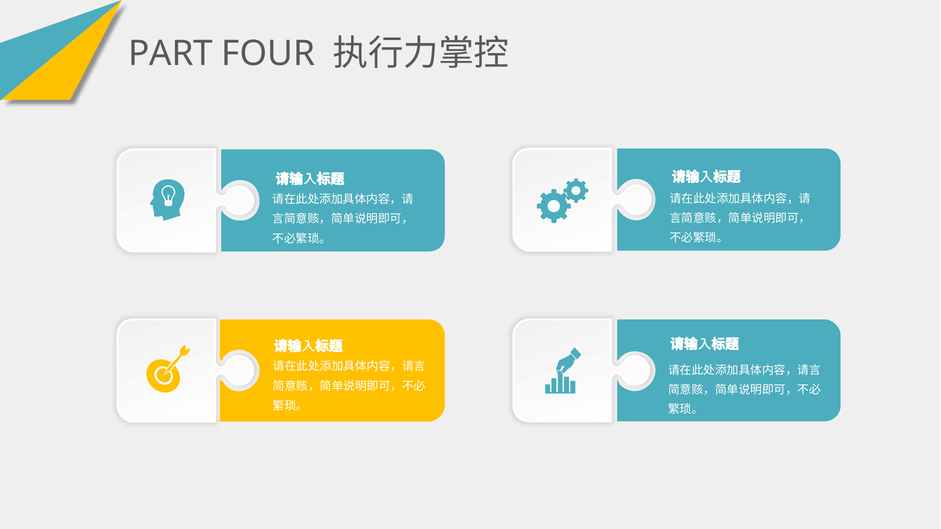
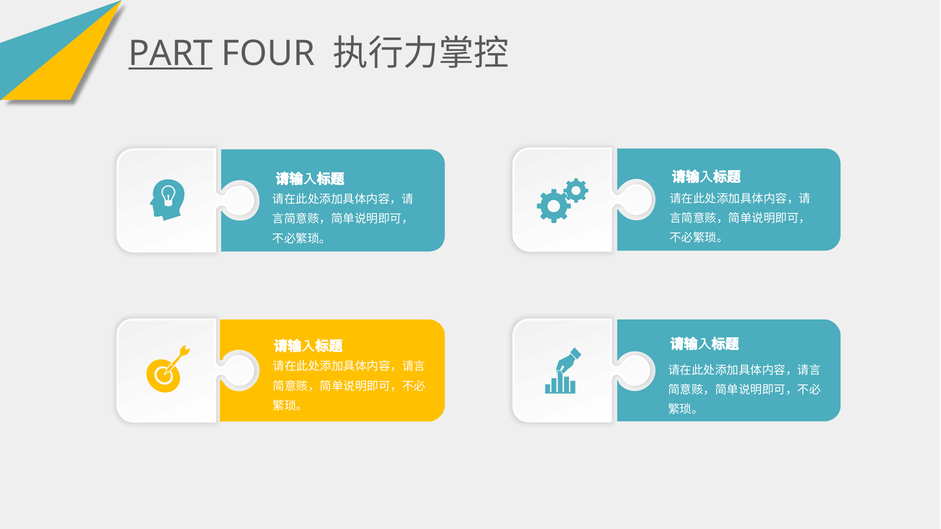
PART underline: none -> present (171, 54)
